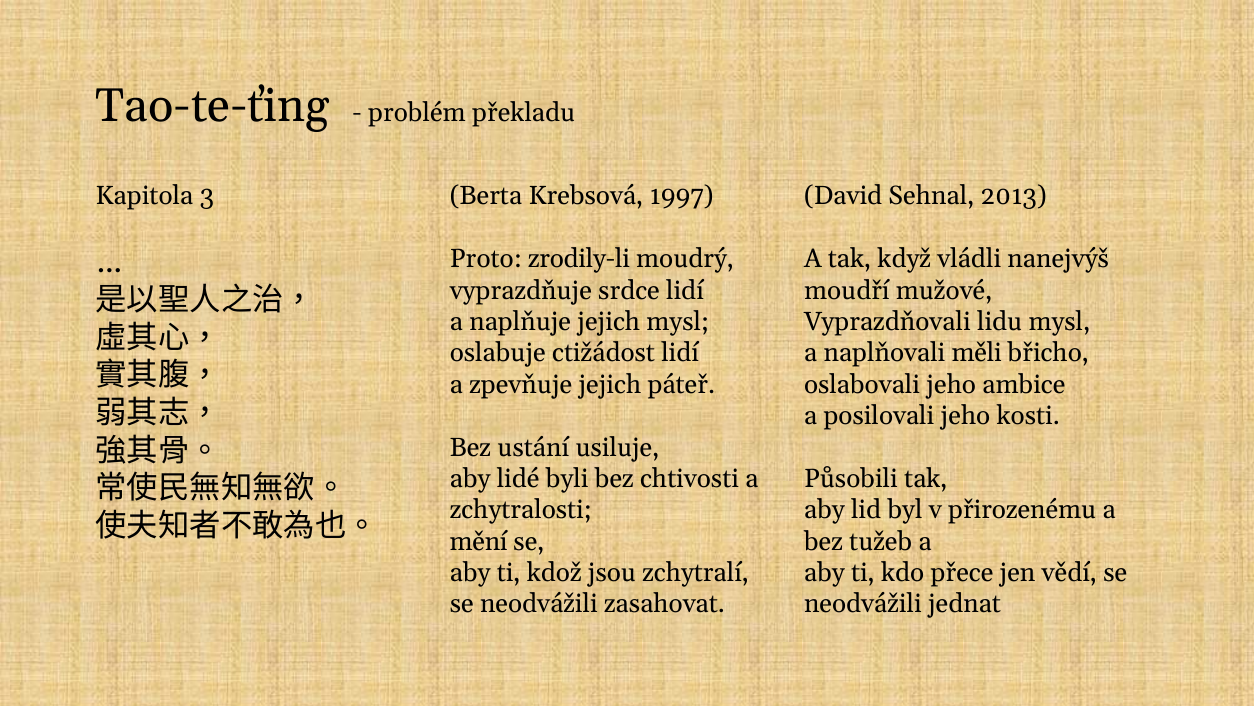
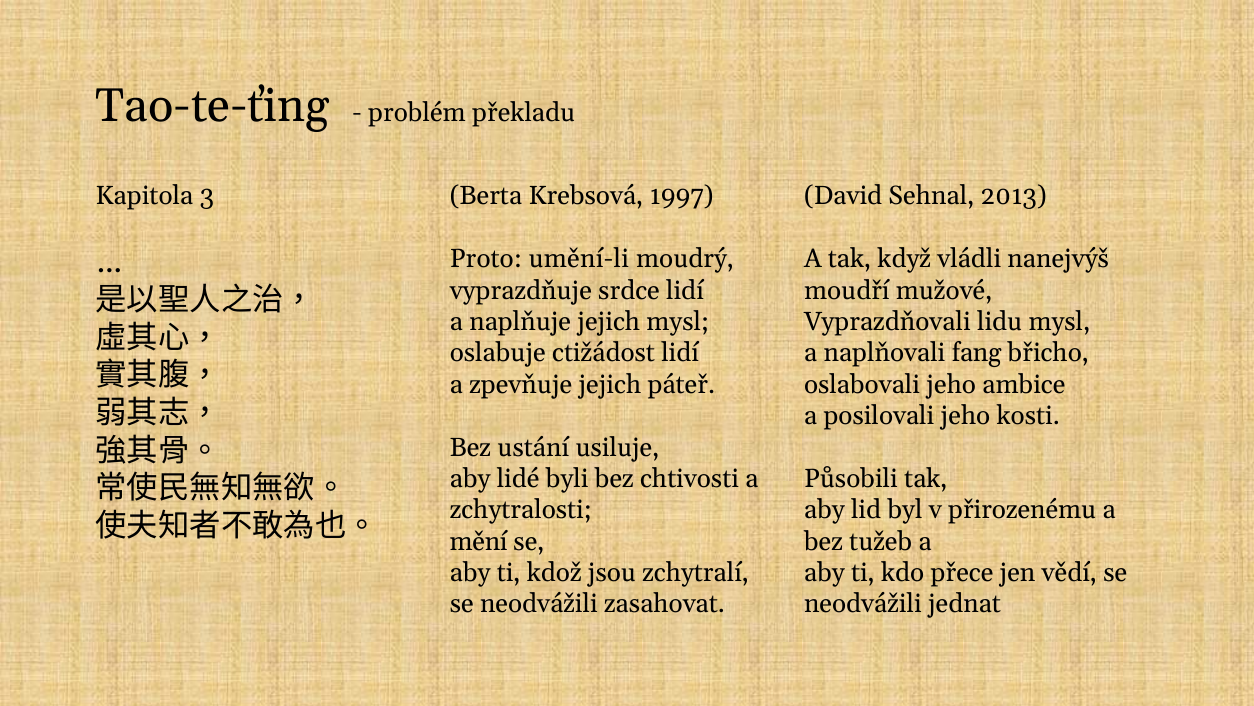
zrodily-li: zrodily-li -> umění-li (579, 259)
měli: měli -> fang (977, 353)
